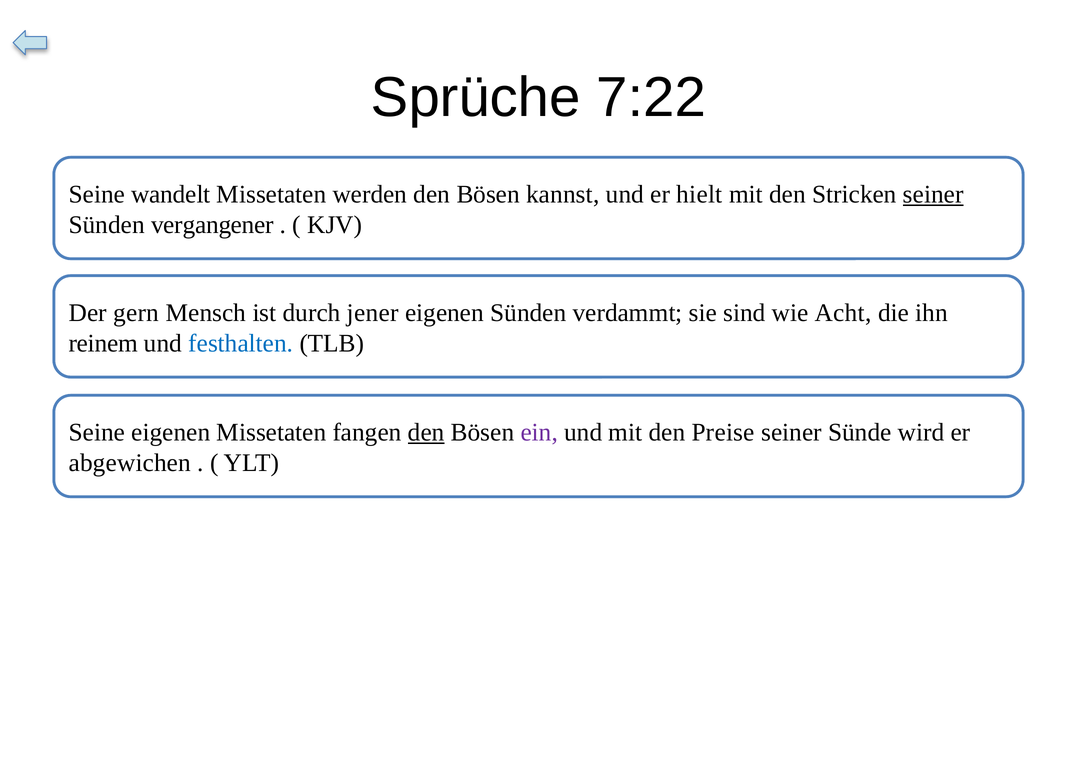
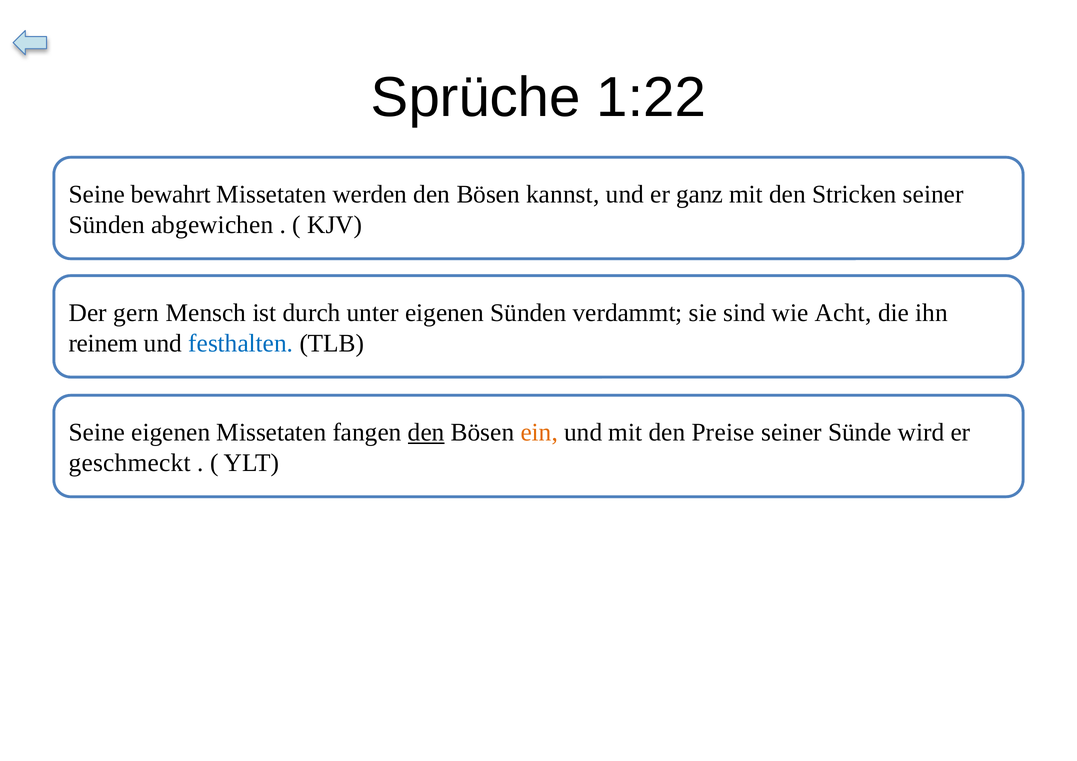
7:22: 7:22 -> 1:22 (651, 98)
wandelt: wandelt -> bewahrt (171, 195)
hielt: hielt -> ganz (700, 195)
seiner underline: present -> none (933, 195)
vergangener: vergangener -> abgewichen (212, 225)
jener: jener -> unter (373, 313)
ein colour: purple -> orange (539, 433)
abgewichen: abgewichen -> geschmeckt (130, 463)
